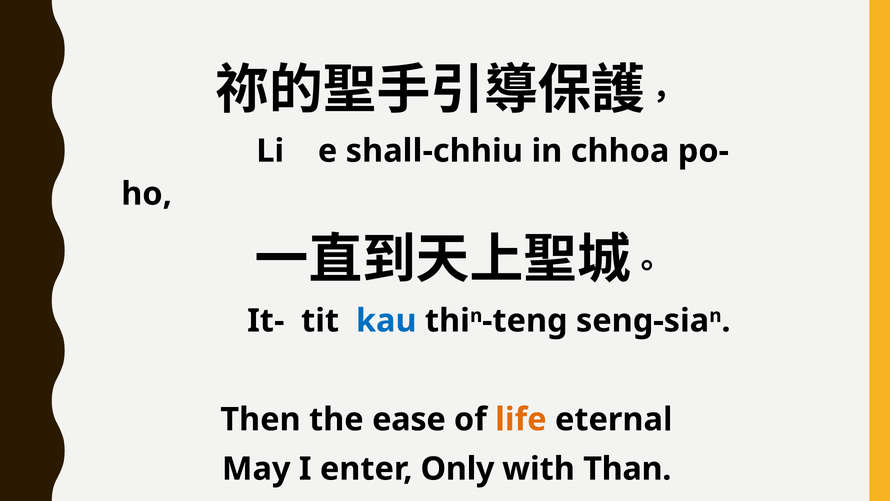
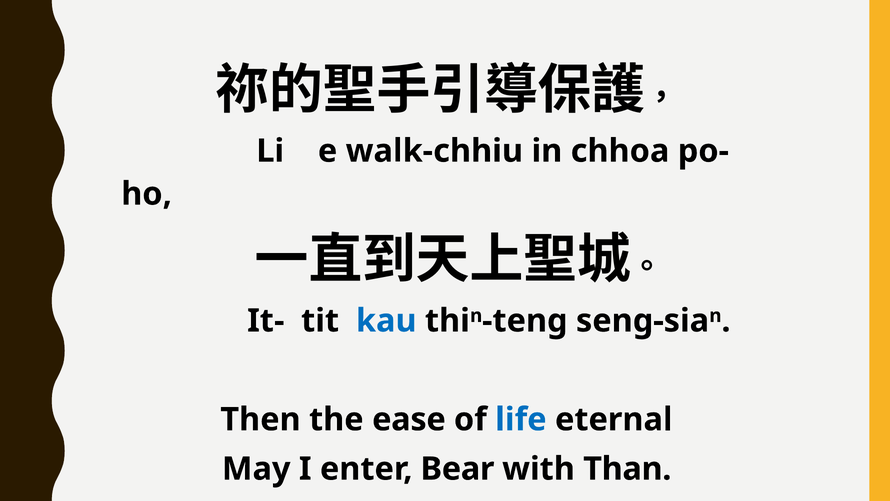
shall-chhiu: shall-chhiu -> walk-chhiu (434, 151)
life colour: orange -> blue (521, 419)
Only: Only -> Bear (457, 469)
